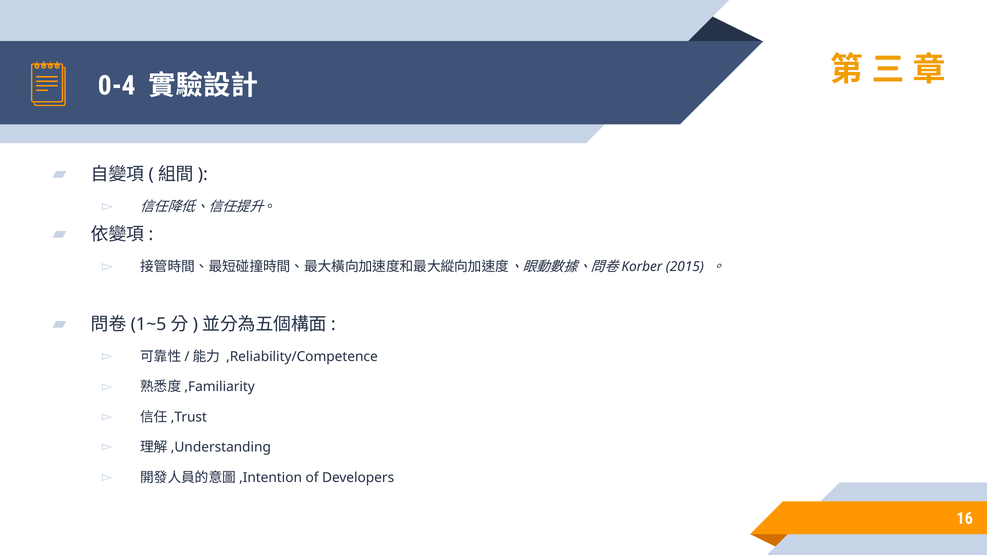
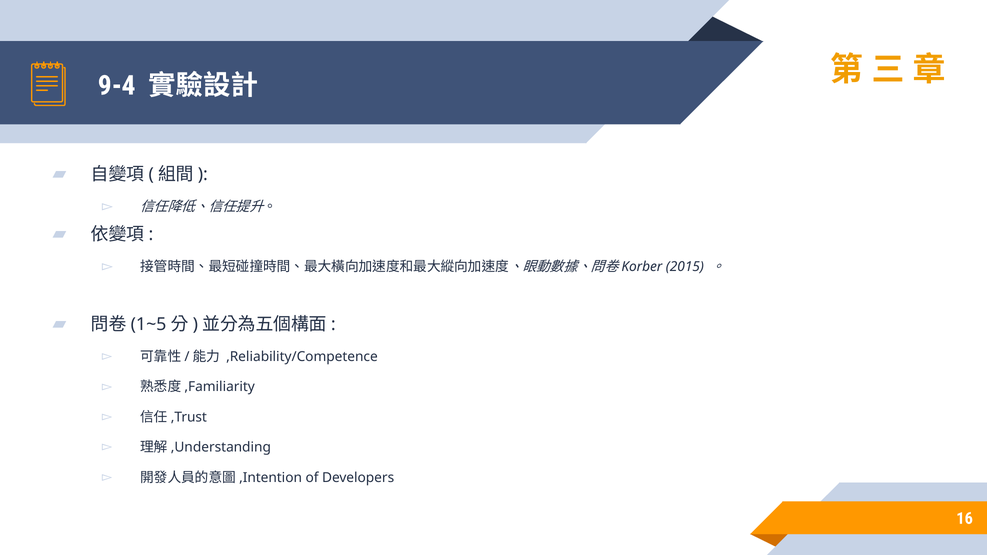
0-4: 0-4 -> 9-4 (117, 86)
